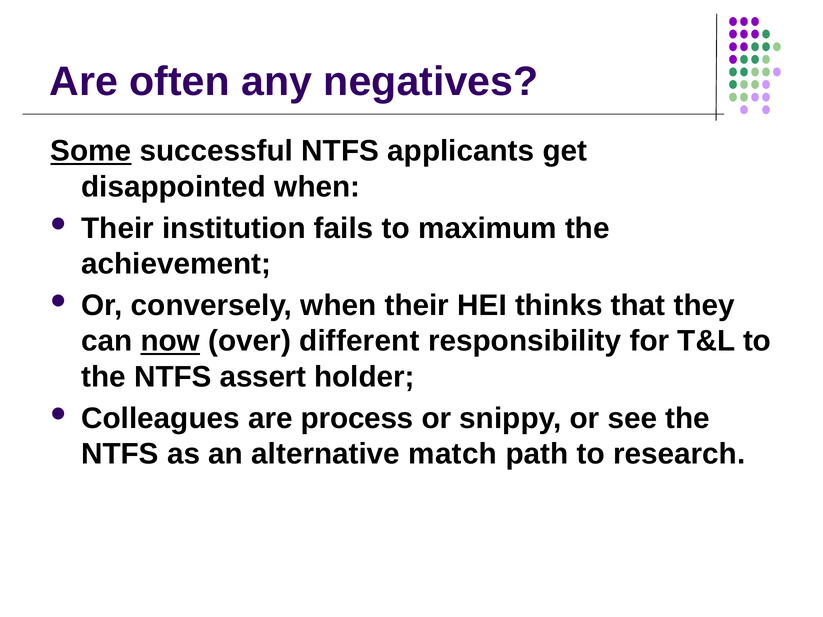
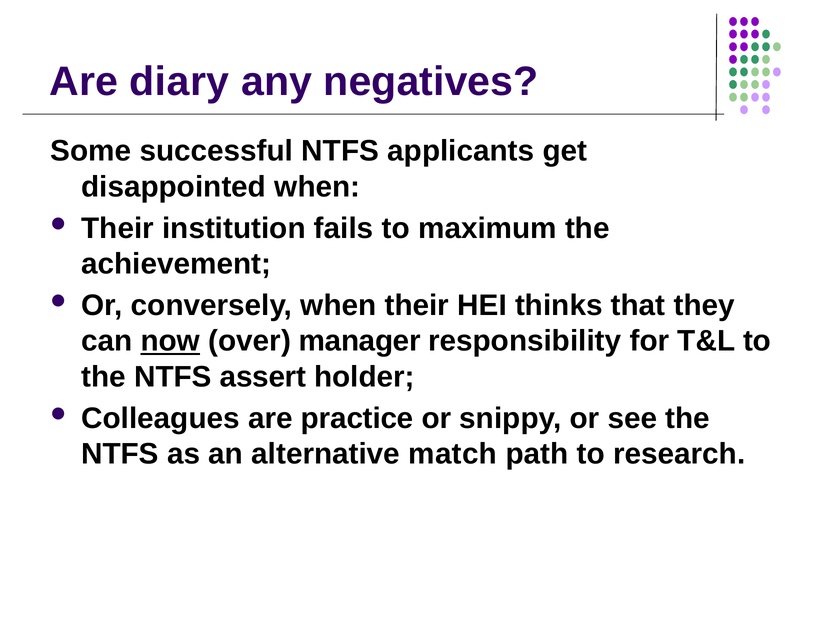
often: often -> diary (179, 82)
Some underline: present -> none (91, 151)
different: different -> manager (360, 341)
process: process -> practice (357, 418)
